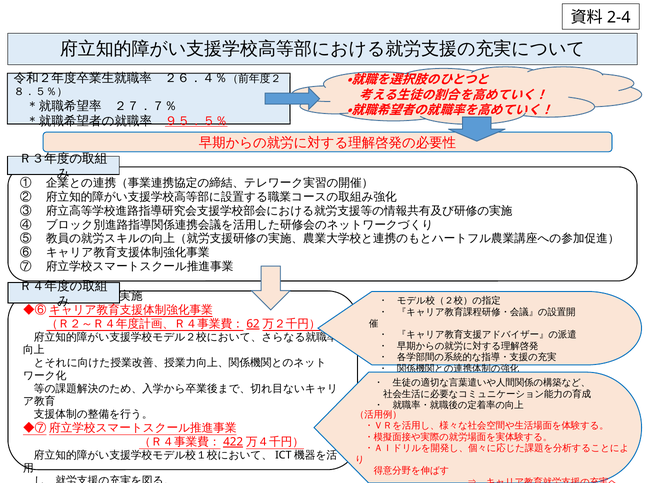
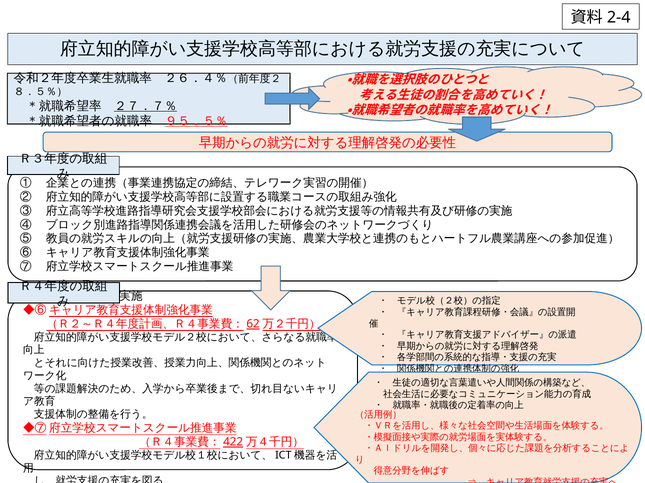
２７．７％ underline: none -> present (146, 106)
